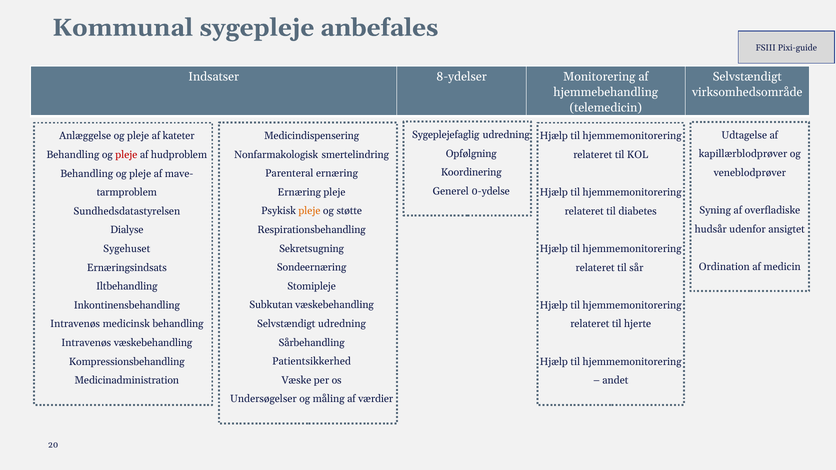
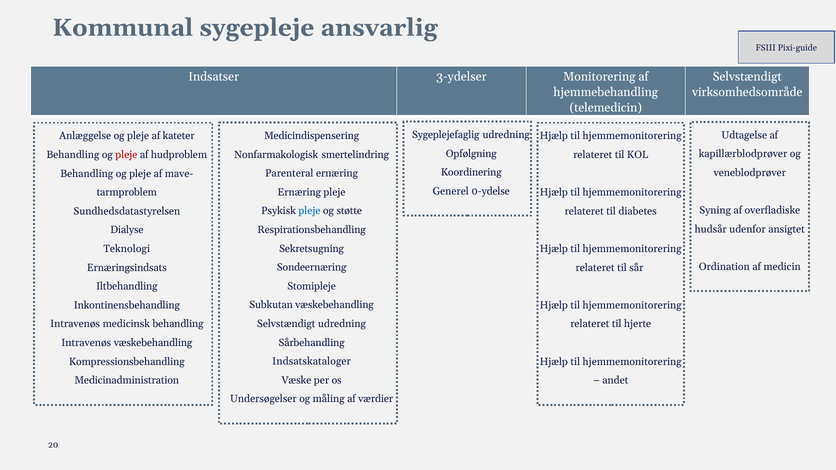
anbefales: anbefales -> ansvarlig (379, 28)
8-ydelser: 8-ydelser -> 3-ydelser (461, 77)
pleje colour: orange -> blue (309, 211)
Sygehuset: Sygehuset -> Teknologi (127, 249)
Patientsikkerhed: Patientsikkerhed -> Indsatskataloger (312, 362)
